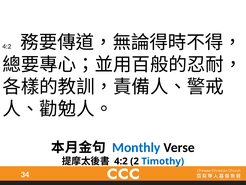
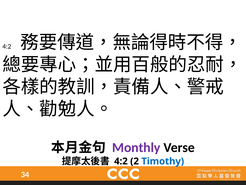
Monthly colour: blue -> purple (136, 147)
